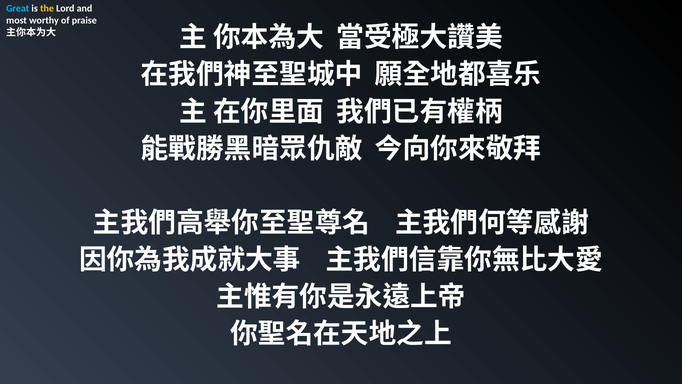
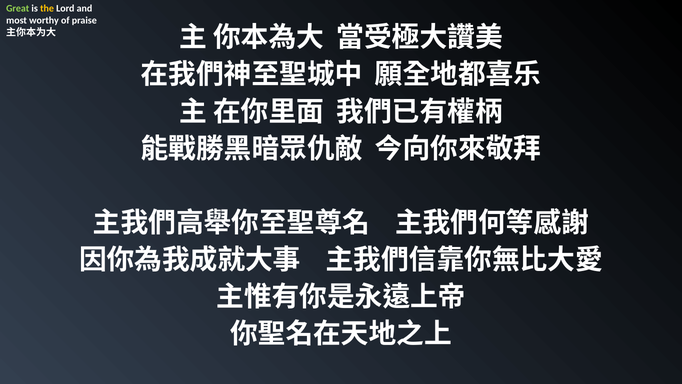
Great colour: light blue -> light green (18, 8)
